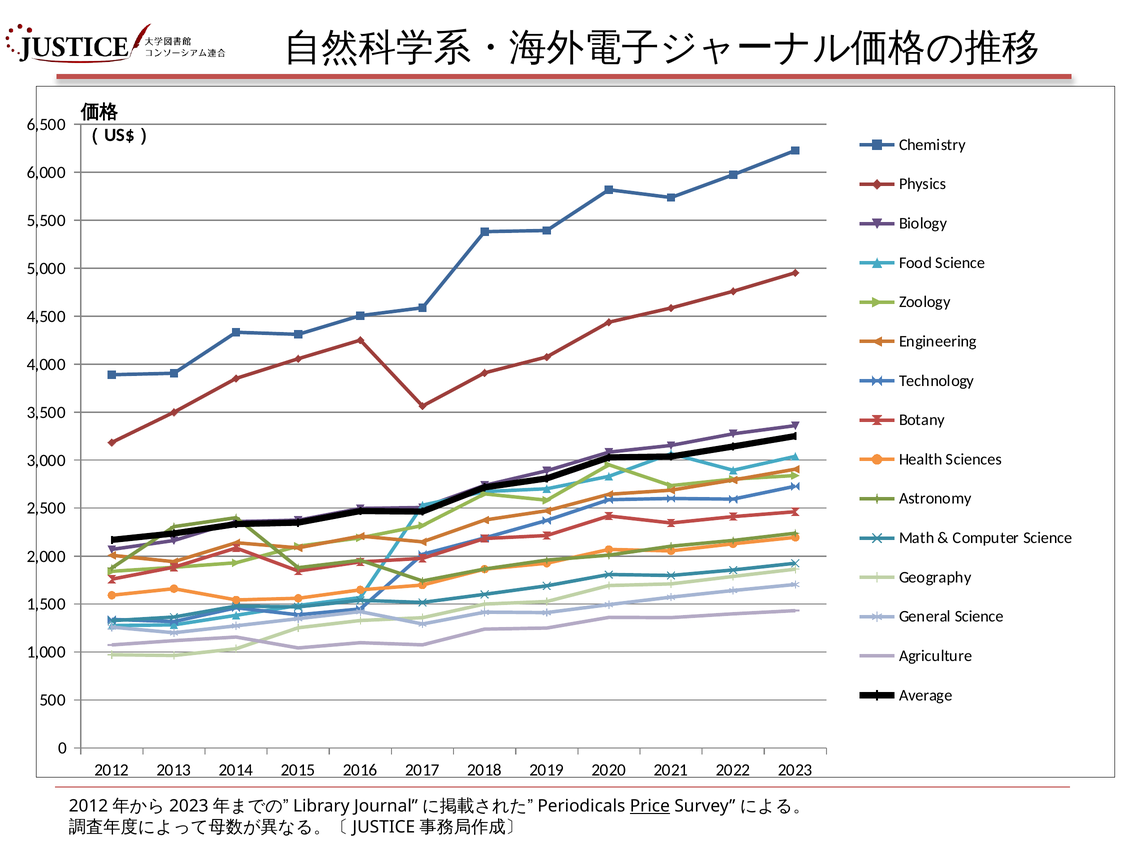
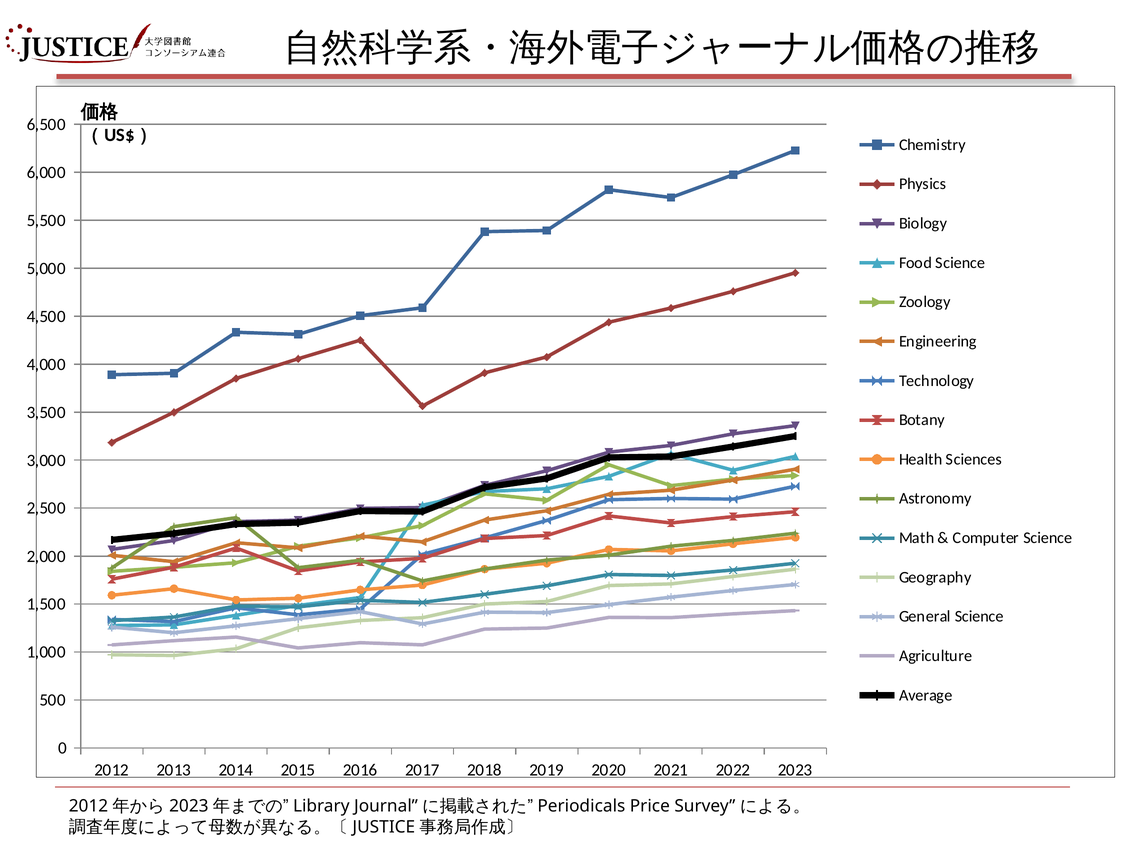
Price underline: present -> none (650, 806)
